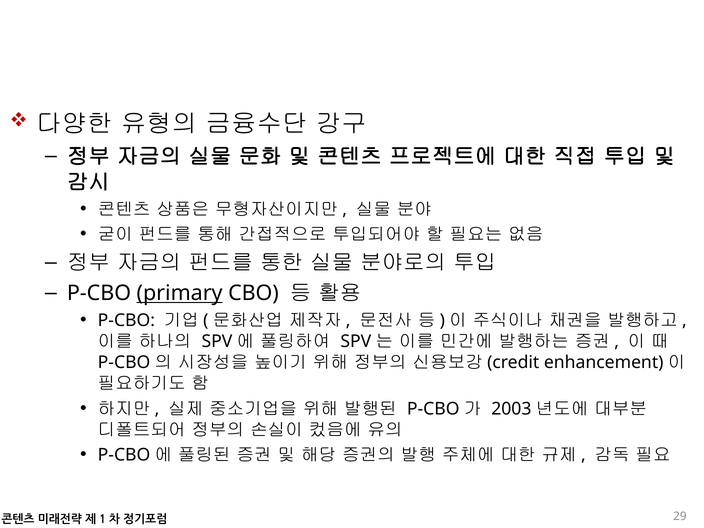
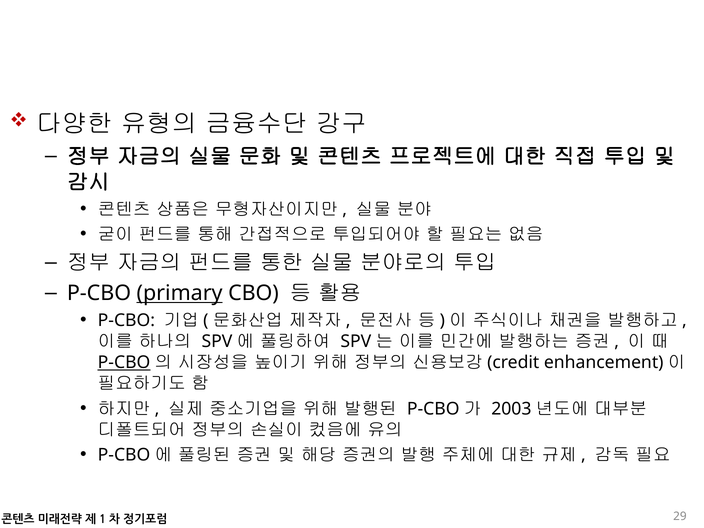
P-CBO underline: none -> present (124, 363)
